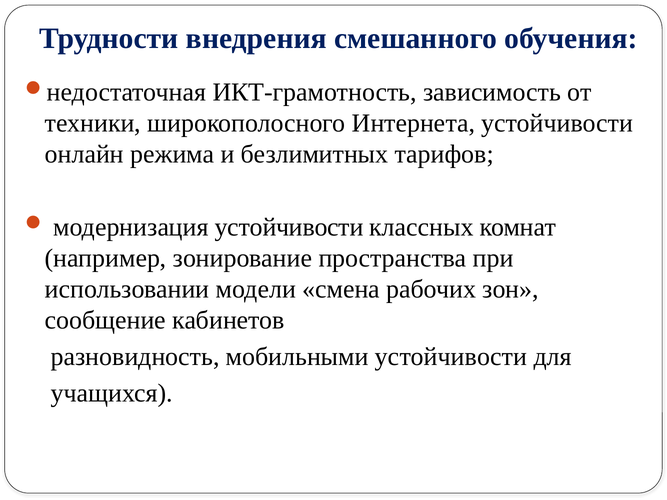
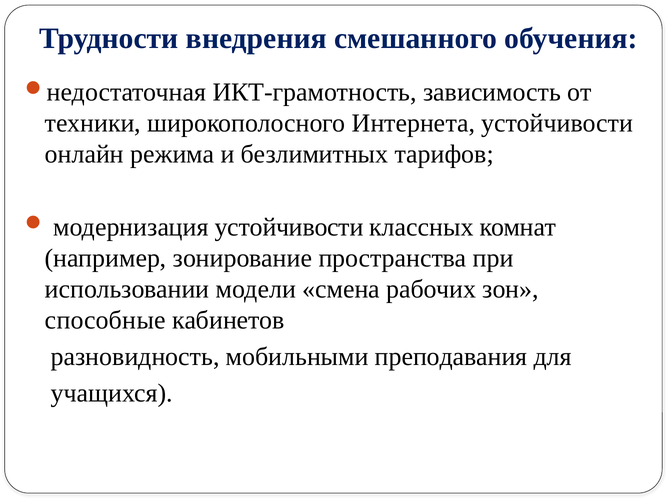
сообщение: сообщение -> способные (105, 320)
мобильными устойчивости: устойчивости -> преподавания (451, 357)
